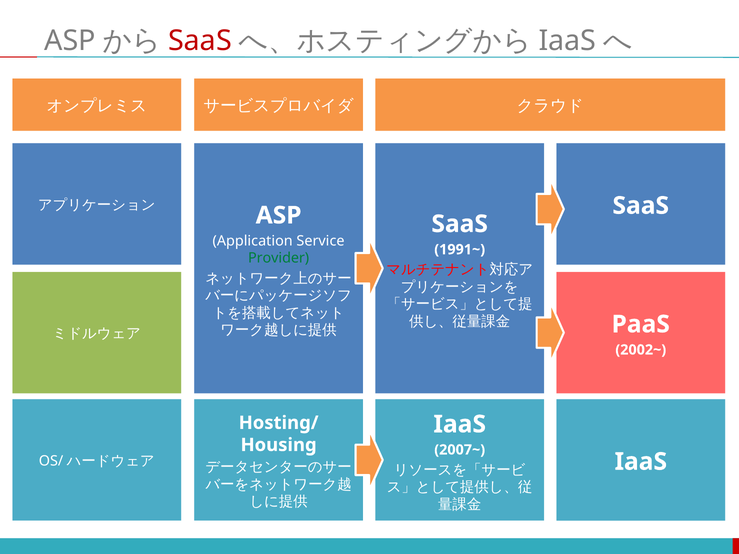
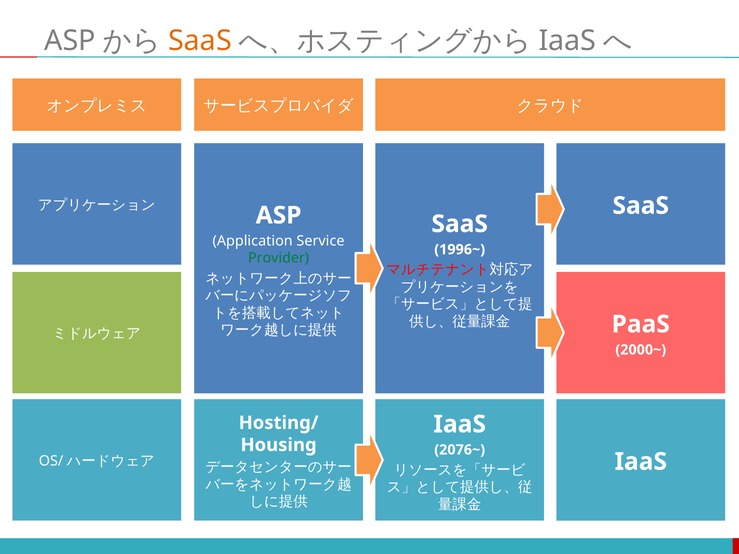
SaaS colour: red -> orange (200, 41)
1991~: 1991~ -> 1996~ (460, 250)
2002~: 2002~ -> 2000~ (641, 350)
2007~: 2007~ -> 2076~ (460, 450)
